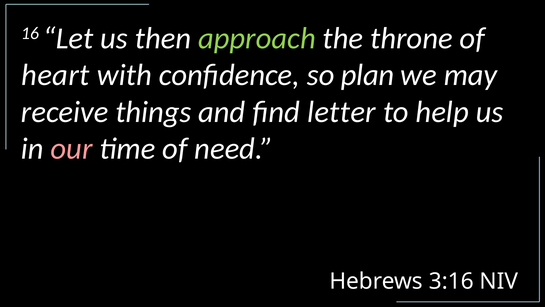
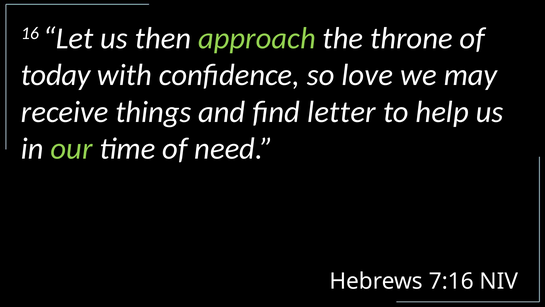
heart: heart -> today (56, 75)
plan: plan -> love (367, 75)
our colour: pink -> light green (72, 149)
3:16: 3:16 -> 7:16 (451, 281)
